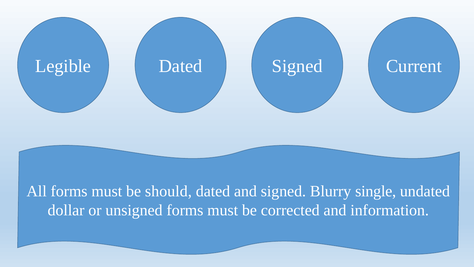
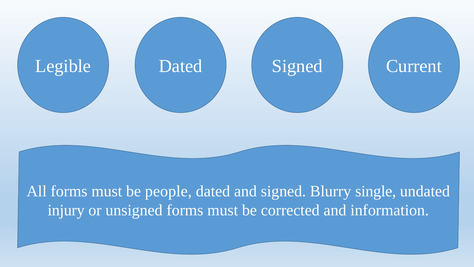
should: should -> people (168, 191)
dollar: dollar -> injury (66, 210)
